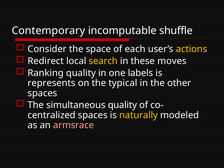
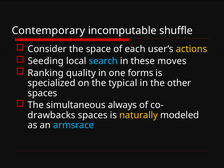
Redirect: Redirect -> Seeding (46, 61)
search colour: yellow -> light blue (103, 61)
labels: labels -> forms (141, 73)
represents: represents -> specialized (52, 83)
simultaneous quality: quality -> always (122, 105)
centralized: centralized -> drawbacks (52, 115)
armsrace colour: pink -> light blue (74, 125)
